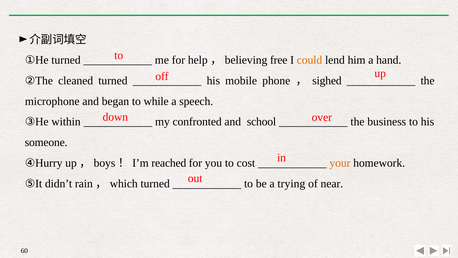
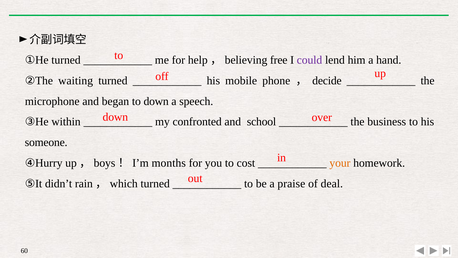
could colour: orange -> purple (310, 60)
cleaned: cleaned -> waiting (76, 80)
sighed: sighed -> decide (327, 80)
to while: while -> down (156, 101)
reached: reached -> months (169, 163)
trying: trying -> praise (291, 184)
near: near -> deal (332, 184)
